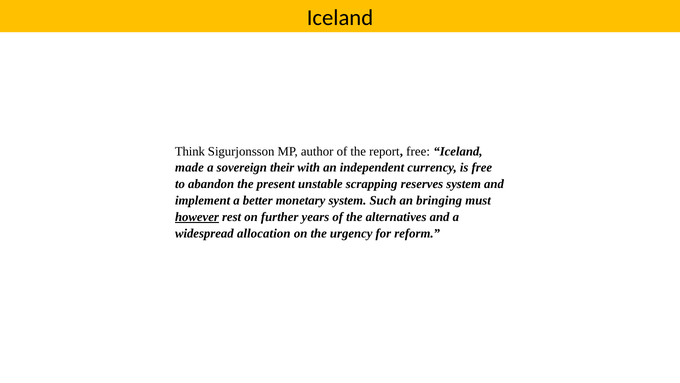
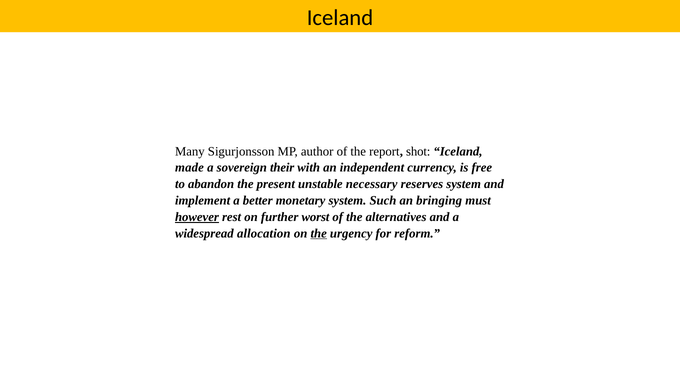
Think: Think -> Many (190, 151)
report free: free -> shot (418, 151)
scrapping: scrapping -> necessary (372, 184)
years: years -> worst (315, 217)
the underline: none -> present (319, 233)
